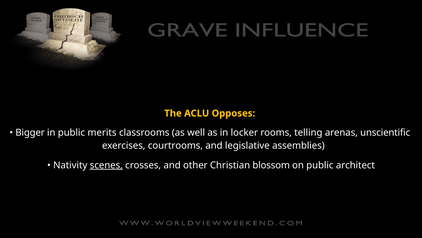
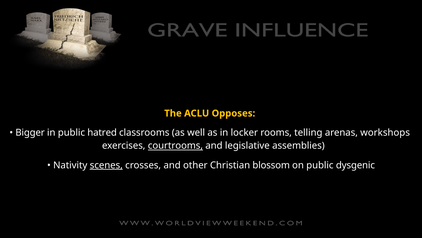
merits: merits -> hatred (102, 132)
unscientific: unscientific -> workshops (385, 132)
courtrooms underline: none -> present (175, 145)
architect: architect -> dysgenic (355, 165)
